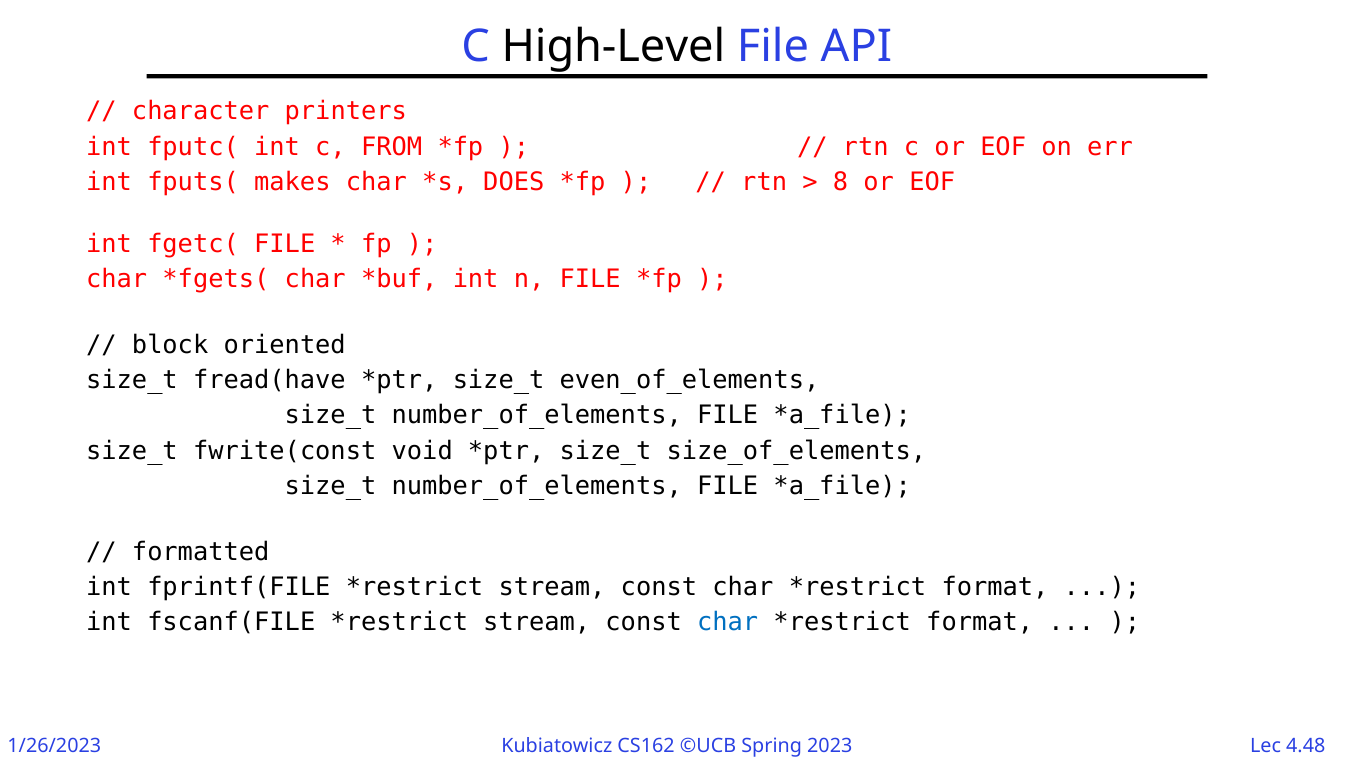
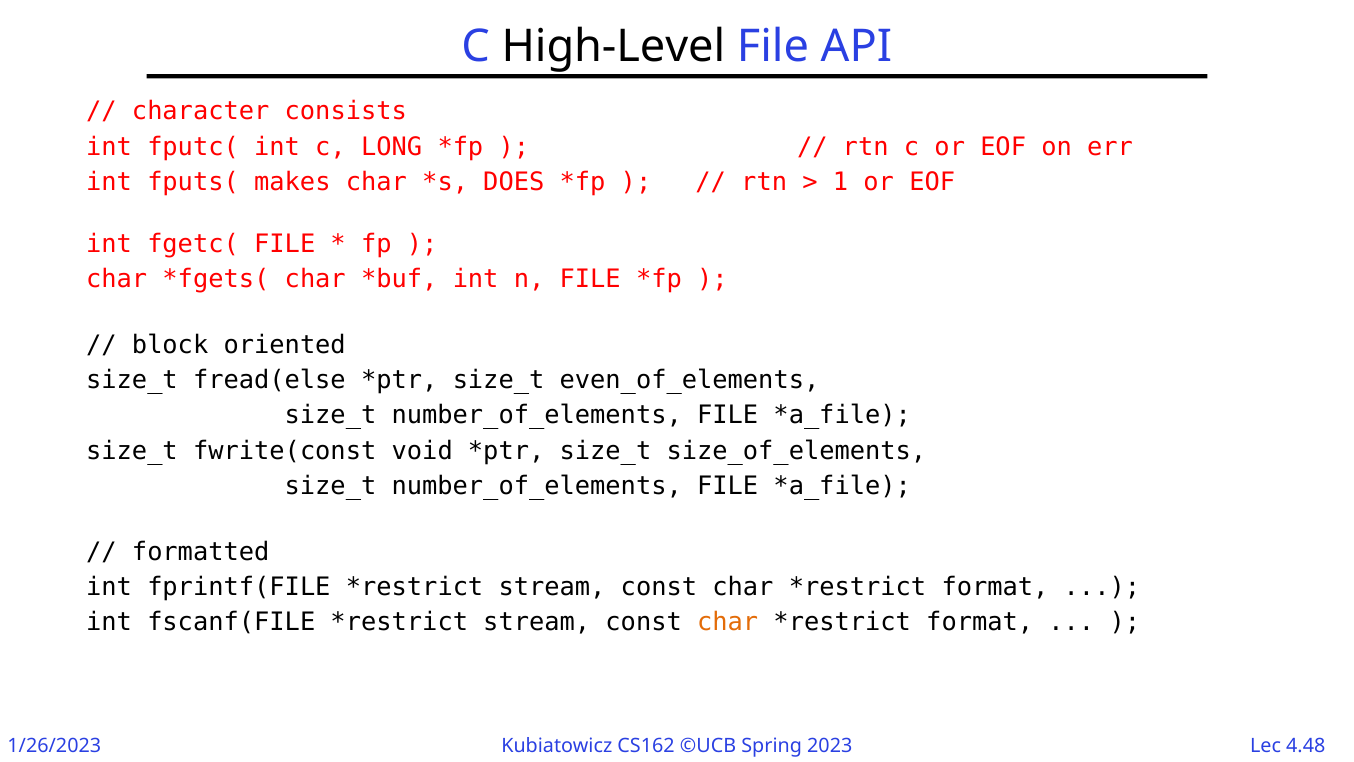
printers: printers -> consists (346, 112)
FROM: FROM -> LONG (392, 147)
8: 8 -> 1 (840, 182)
fread(have: fread(have -> fread(else (269, 380)
char colour: blue -> orange (728, 622)
